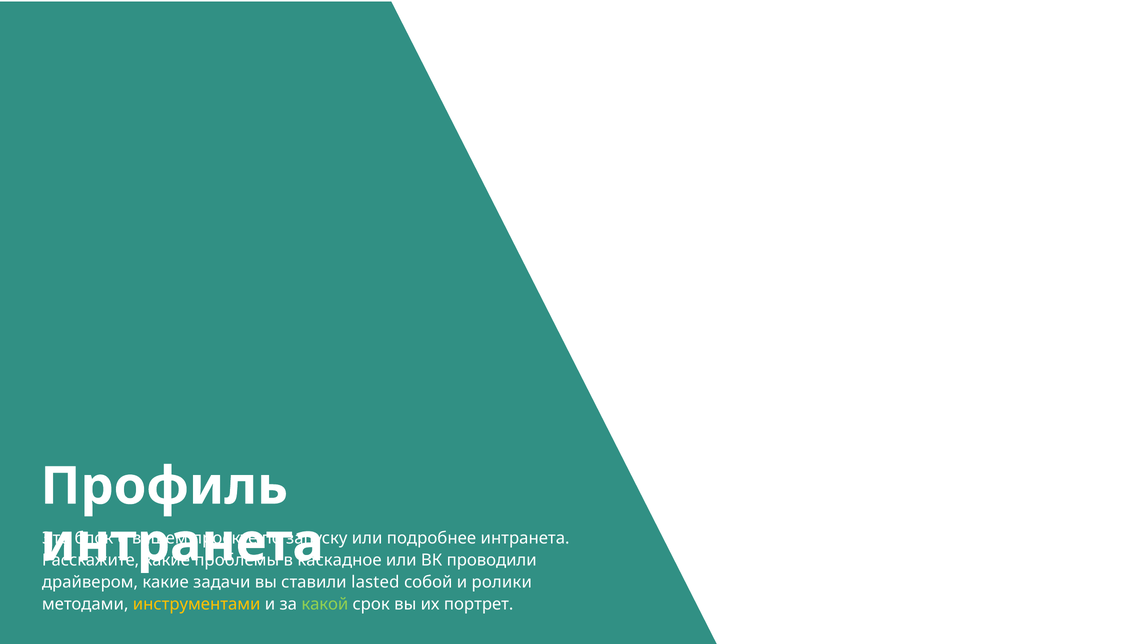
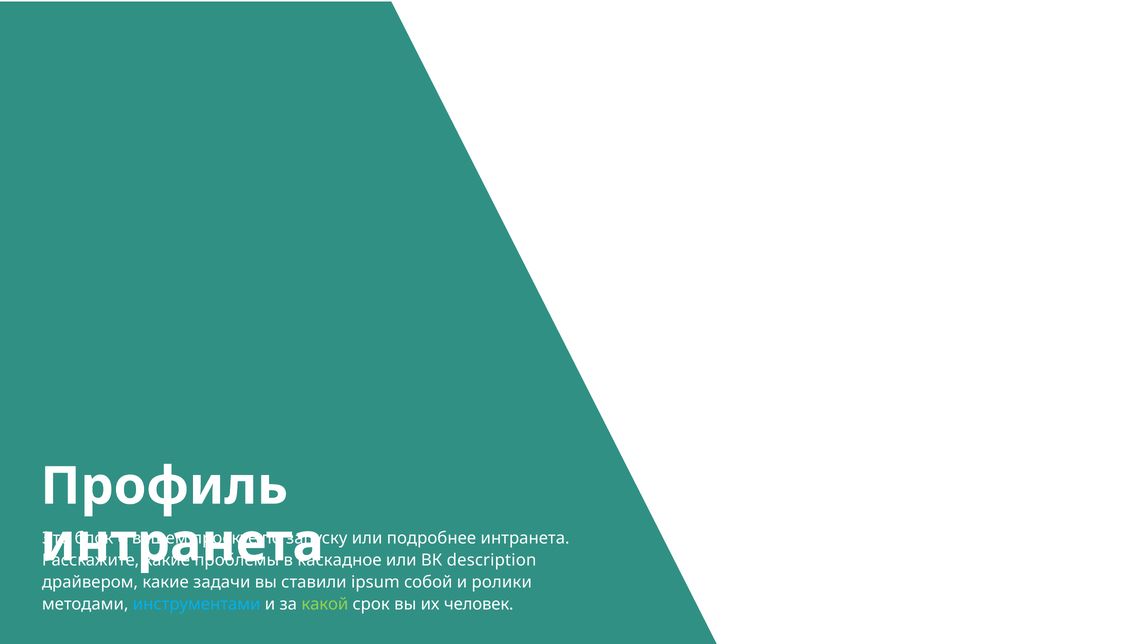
проводили: проводили -> description (492, 561)
lasted: lasted -> ipsum (375, 583)
инструментами colour: yellow -> light blue (197, 605)
портрет: портрет -> человек (479, 605)
